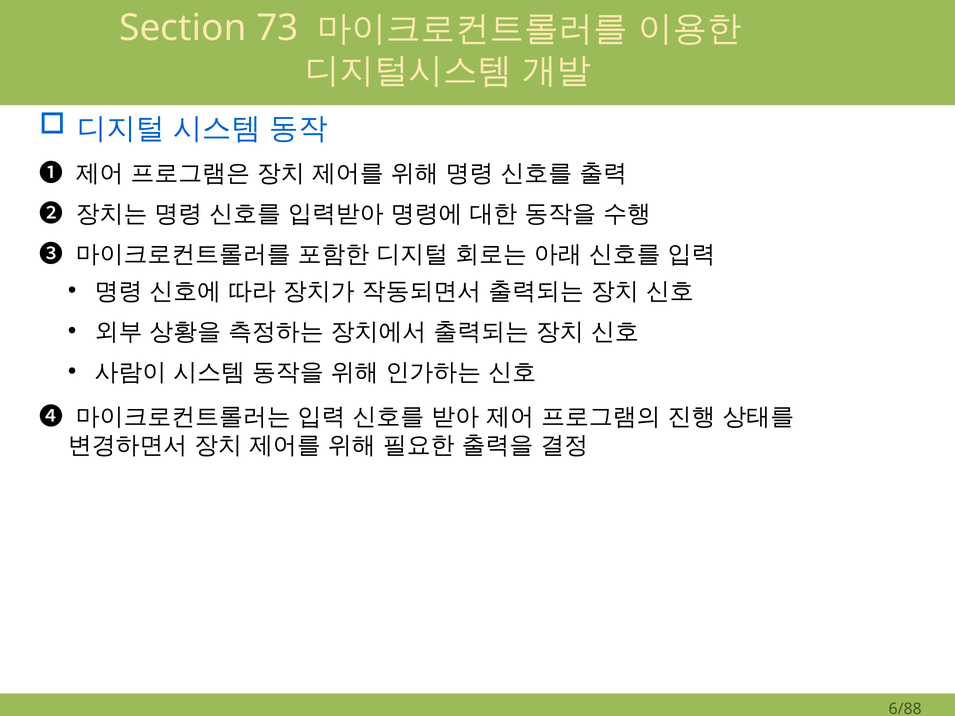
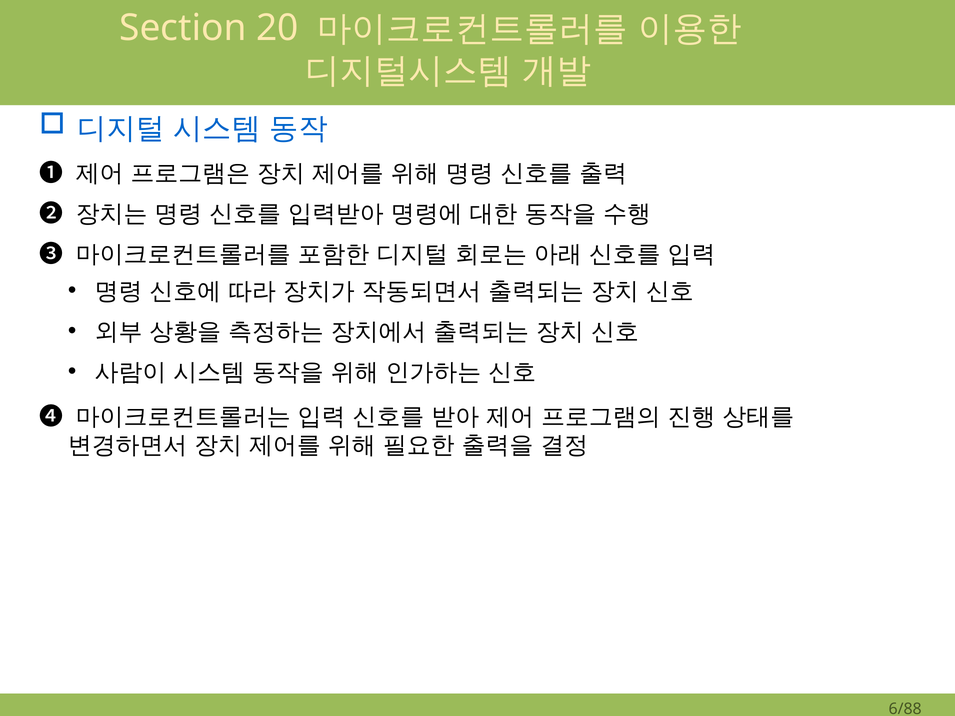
73: 73 -> 20 (277, 28)
